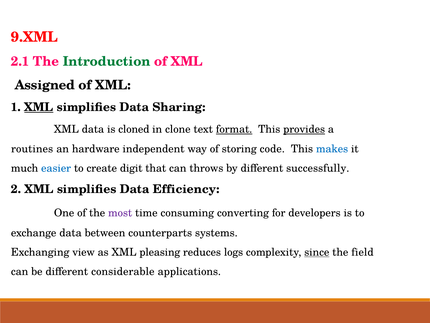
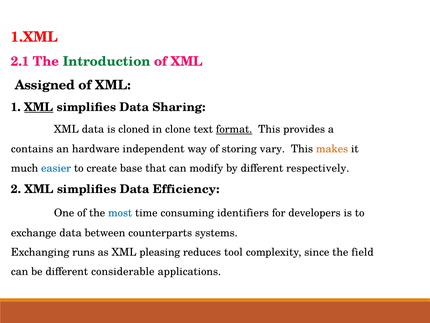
9.XML: 9.XML -> 1.XML (34, 37)
provides underline: present -> none (304, 129)
routines: routines -> contains (32, 149)
code: code -> vary (272, 149)
makes colour: blue -> orange (332, 149)
digit: digit -> base (131, 168)
throws: throws -> modify (206, 168)
successfully: successfully -> respectively (318, 168)
most colour: purple -> blue (120, 213)
converting: converting -> identifiers (243, 213)
view: view -> runs (84, 252)
logs: logs -> tool (233, 252)
since underline: present -> none (317, 252)
